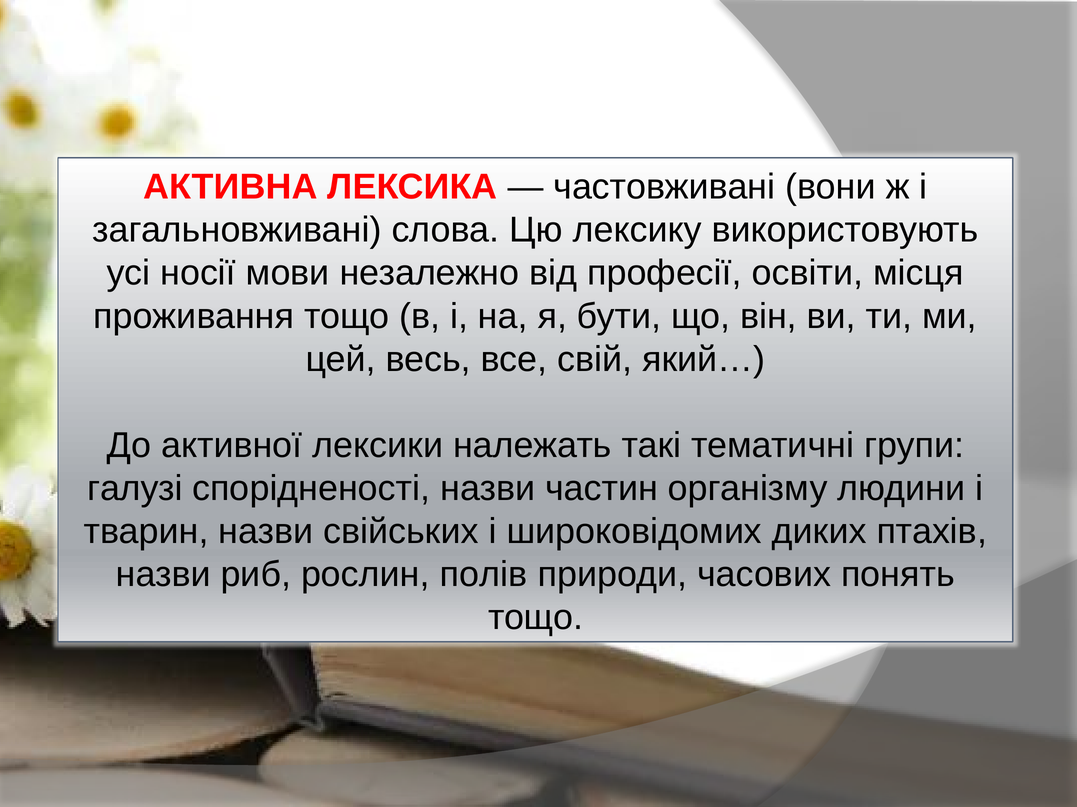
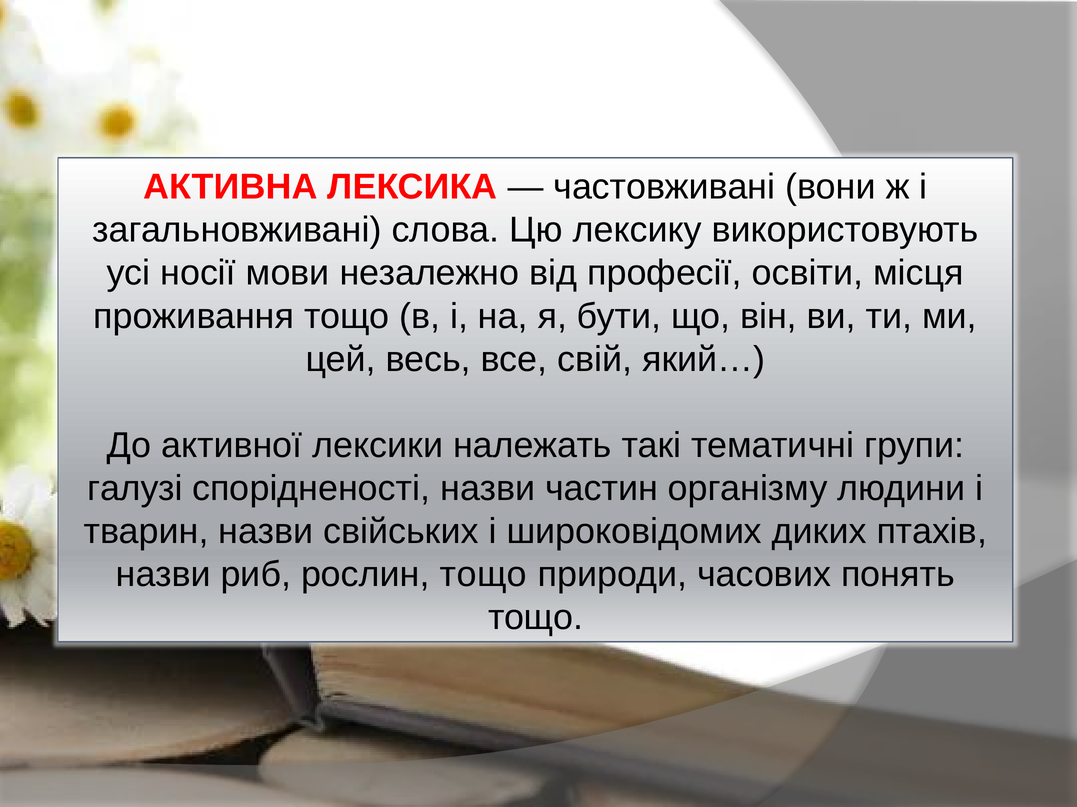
рослин полів: полів -> тощо (483, 575)
